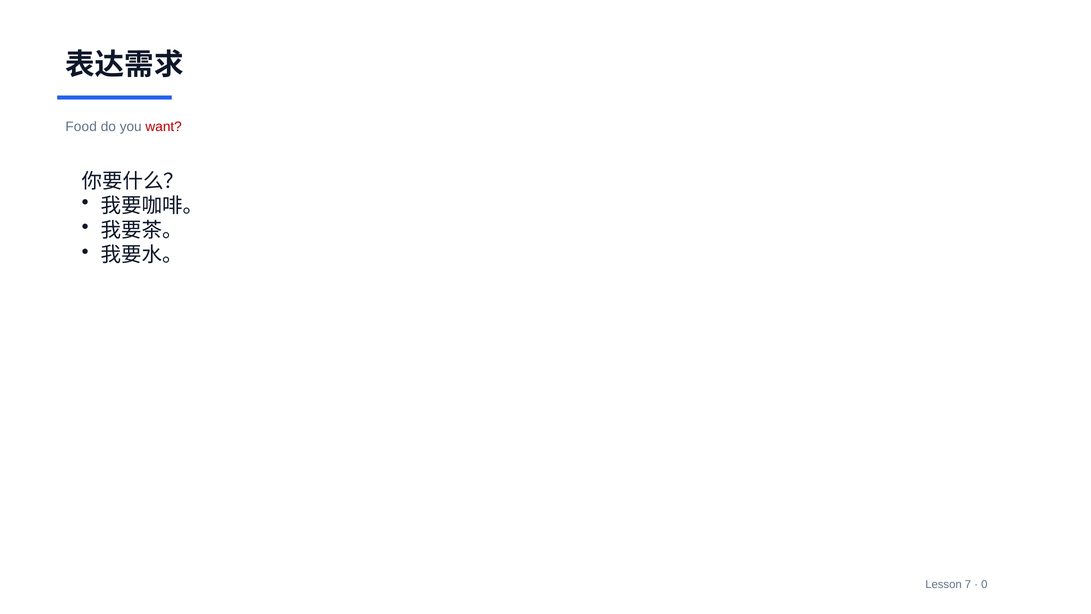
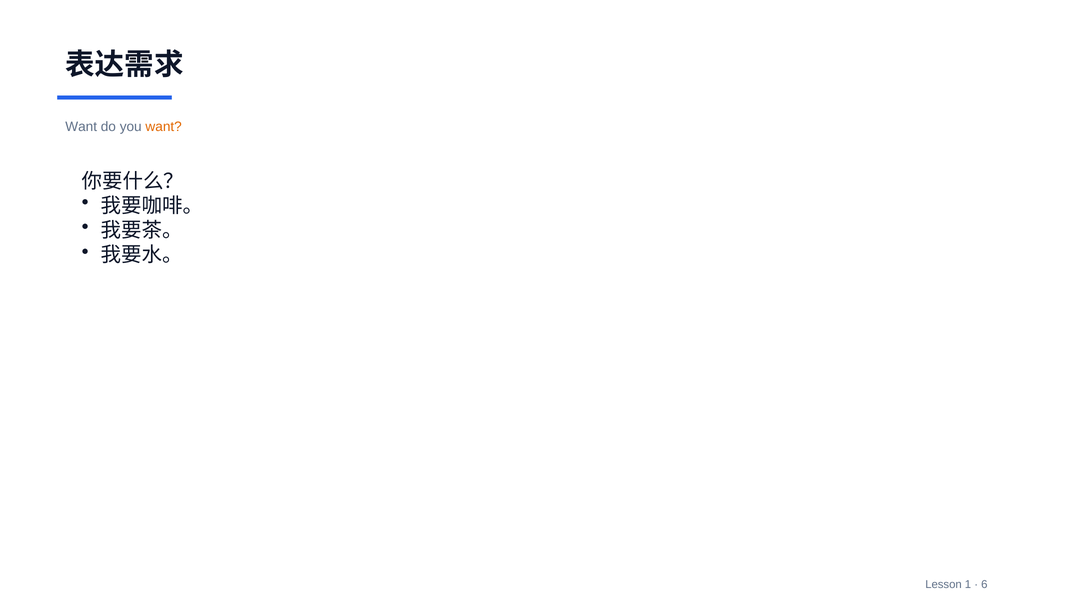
Food: Food -> Want (81, 127)
want colour: red -> orange (164, 127)
7: 7 -> 1 (968, 584)
0: 0 -> 6 (984, 584)
